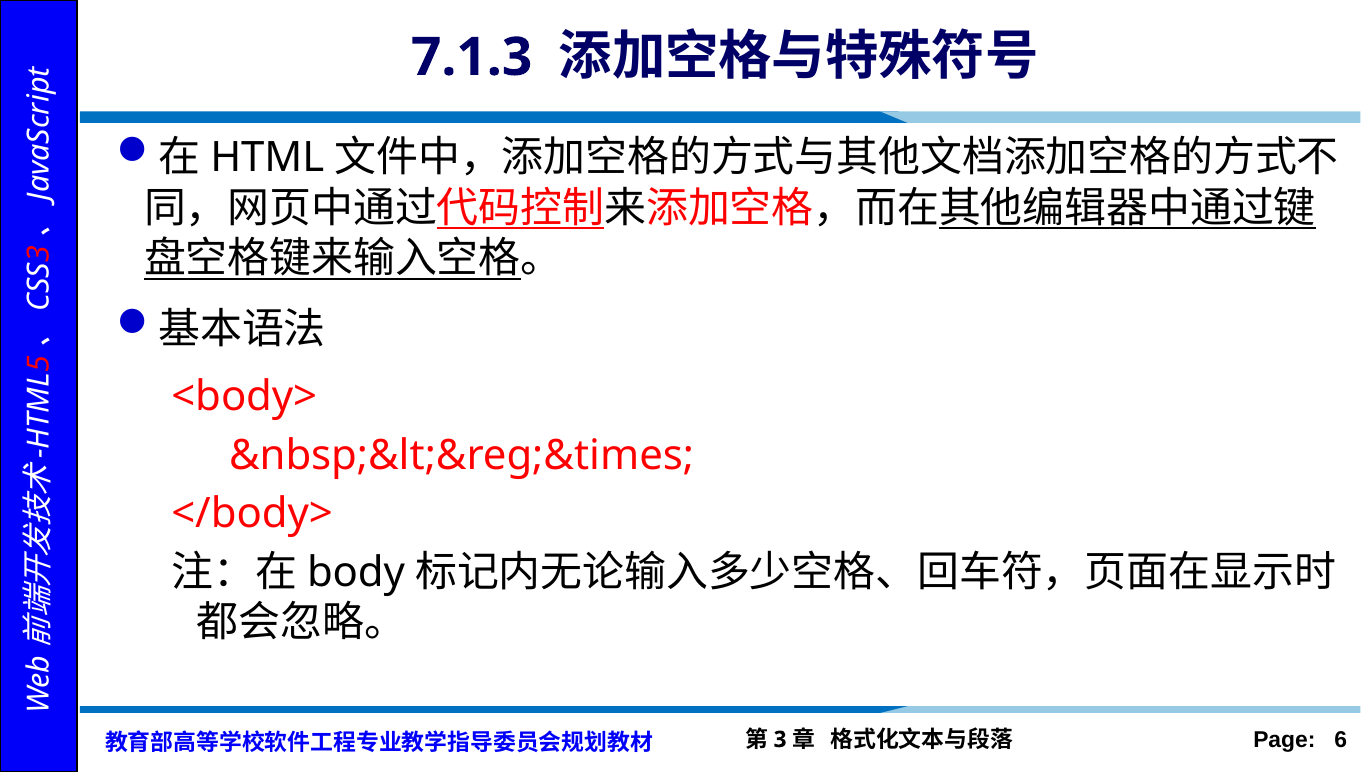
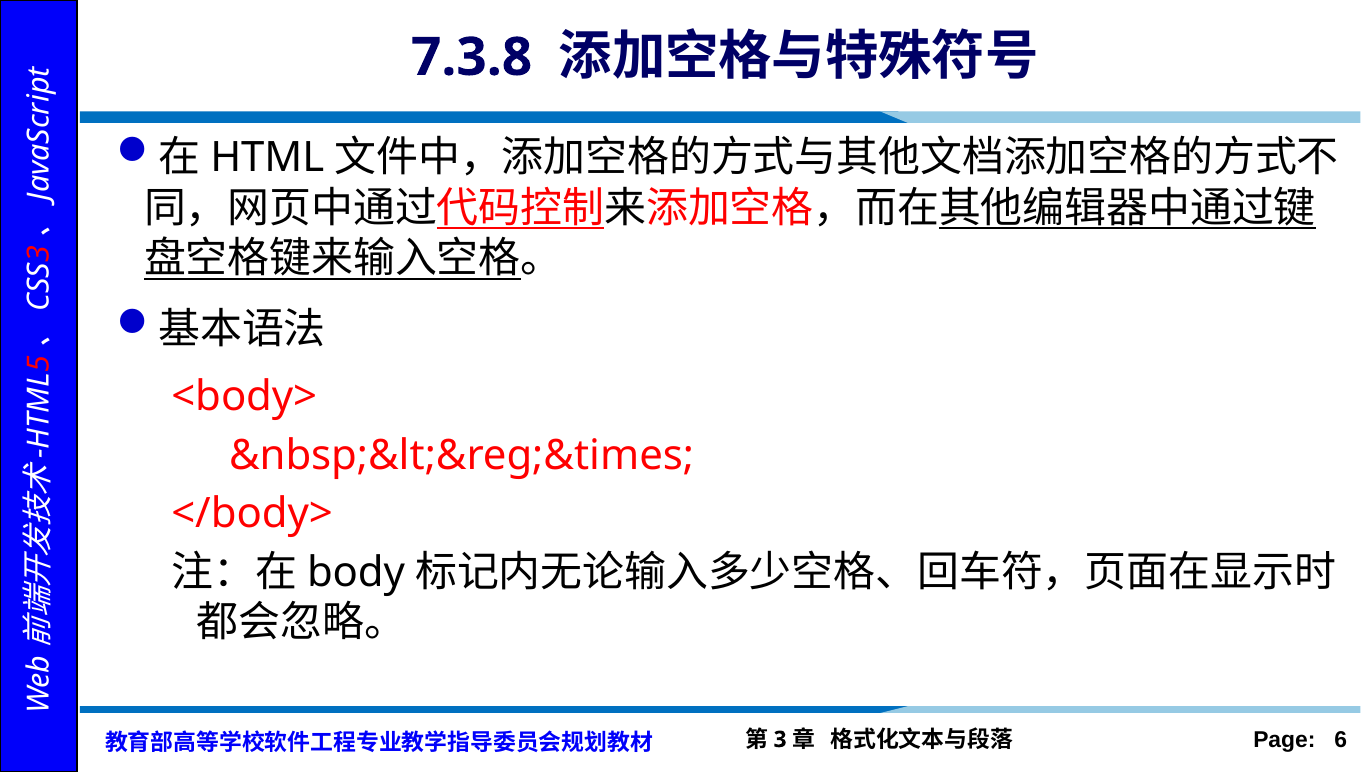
7.1.3: 7.1.3 -> 7.3.8 (472, 57)
